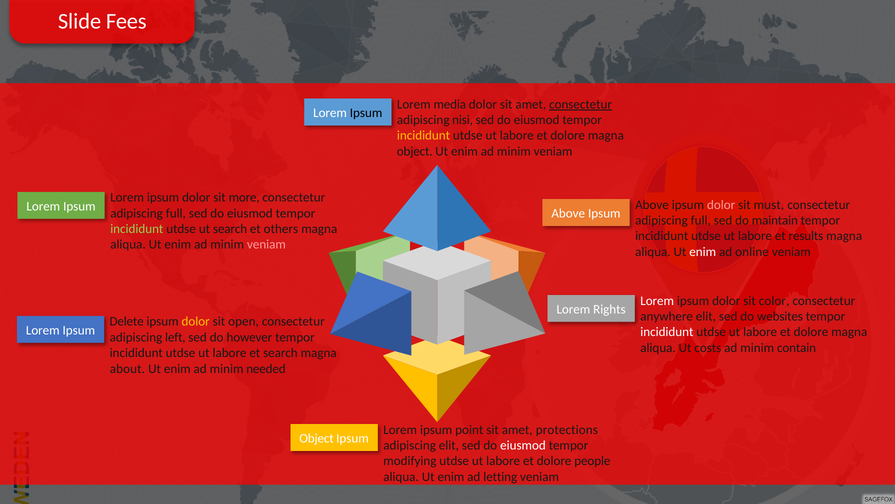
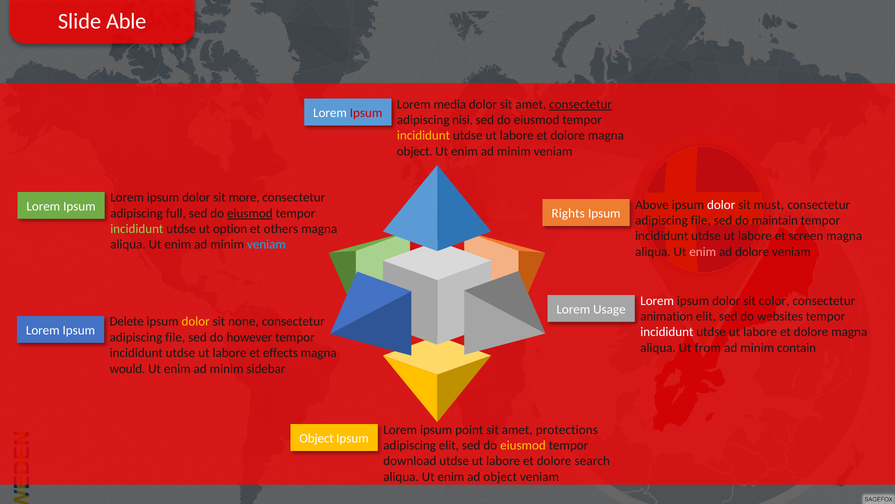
Fees: Fees -> Able (126, 21)
Ipsum colour: black -> red (366, 113)
dolor colour: pink -> white (721, 205)
eiusmod underline: none -> present (250, 213)
Above: Above -> Rights (568, 213)
full: full -> file (701, 220)
ut search: search -> option (230, 229)
results: results -> screen (806, 236)
veniam colour: pink -> light blue (266, 244)
enim colour: white -> pink (703, 252)
ad online: online -> dolore (752, 252)
Rights: Rights -> Usage (609, 309)
anywhere: anywhere -> animation (667, 316)
open: open -> none (243, 321)
left: left -> file (175, 337)
costs: costs -> from (708, 347)
et search: search -> effects (280, 353)
about: about -> would (127, 368)
needed: needed -> sidebar (266, 368)
eiusmod colour: white -> yellow (523, 445)
modifying: modifying -> download (410, 461)
people: people -> search (592, 461)
ad letting: letting -> object (500, 476)
